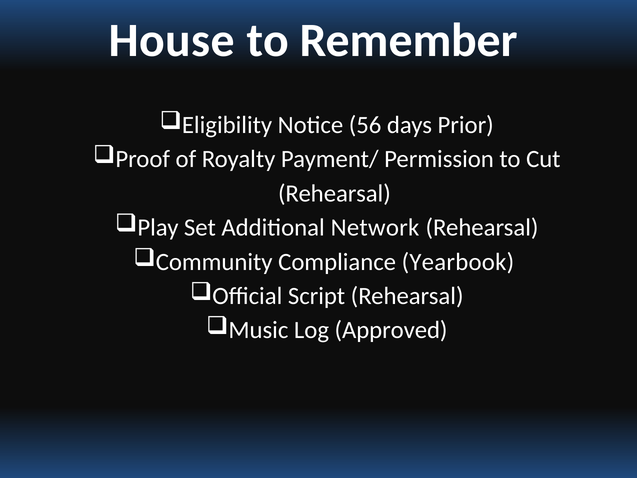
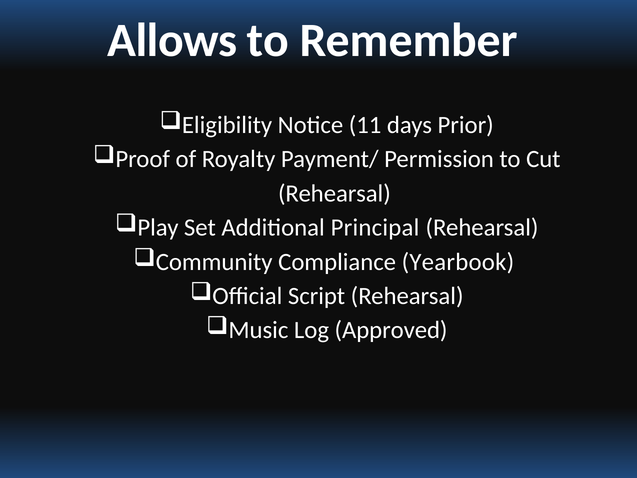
House: House -> Allows (172, 40)
56: 56 -> 11 (365, 125)
Network: Network -> Principal (375, 228)
